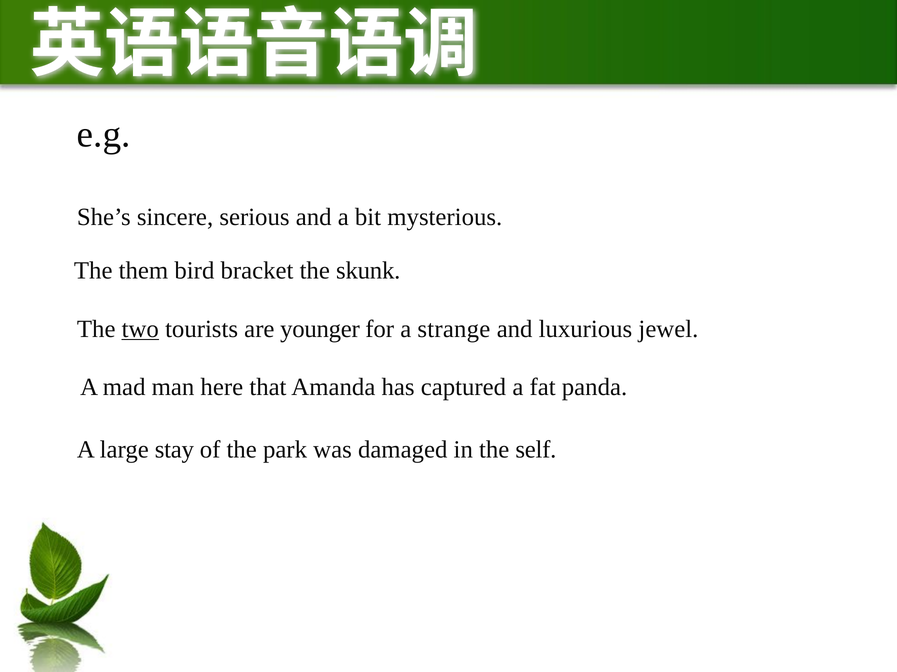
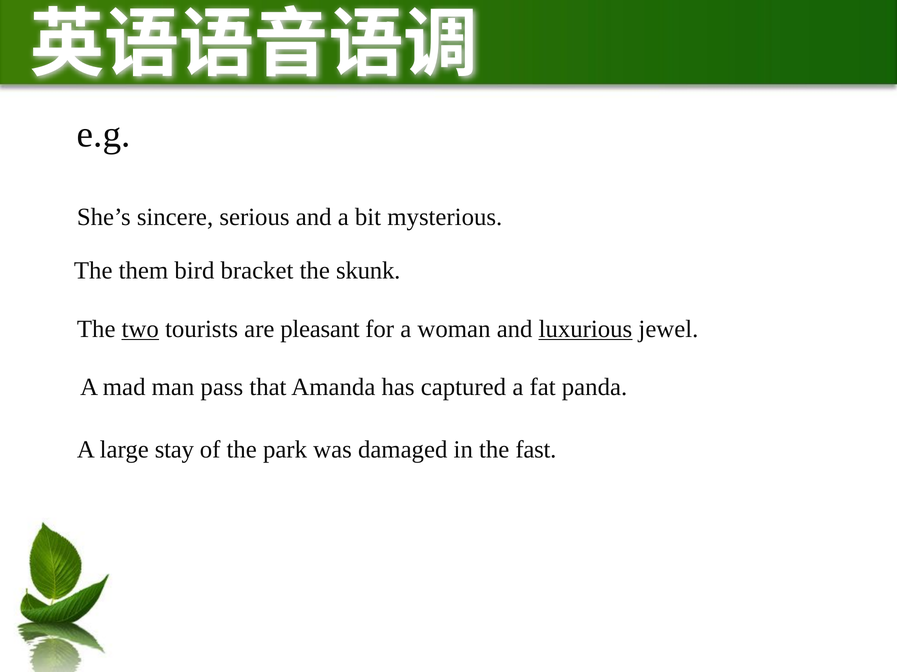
younger: younger -> pleasant (320, 329)
strange: strange -> woman (454, 329)
luxurious underline: none -> present (586, 329)
here: here -> pass (222, 388)
self: self -> fast (536, 450)
